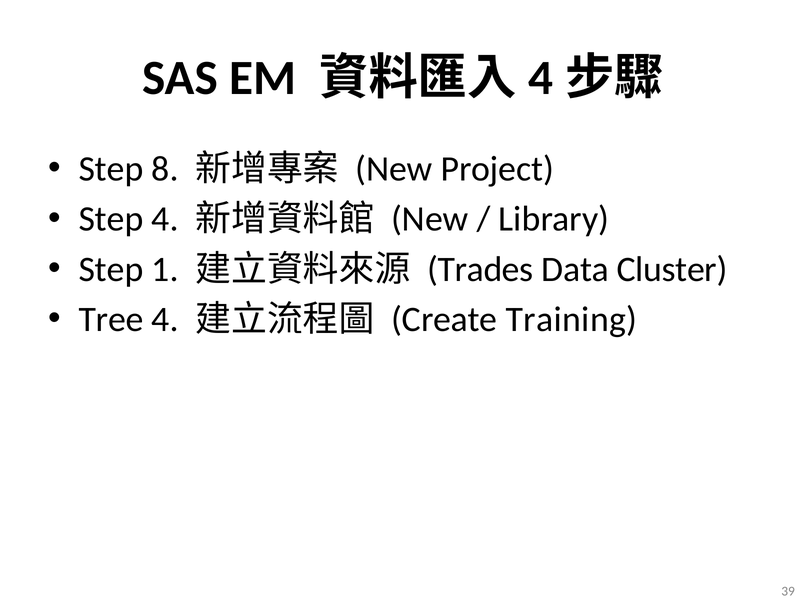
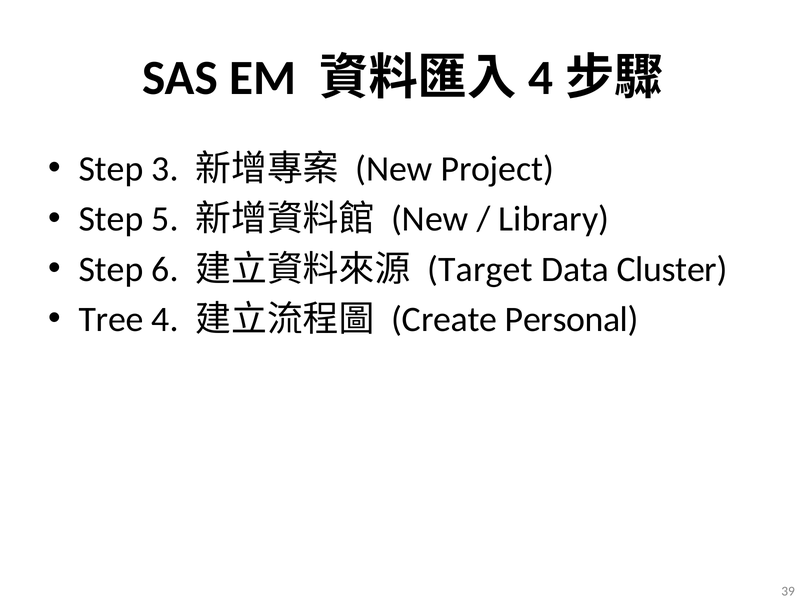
8: 8 -> 3 (165, 169)
Step 4: 4 -> 5 (165, 219)
1: 1 -> 6 (165, 269)
Trades: Trades -> Target (480, 269)
Training: Training -> Personal (572, 320)
